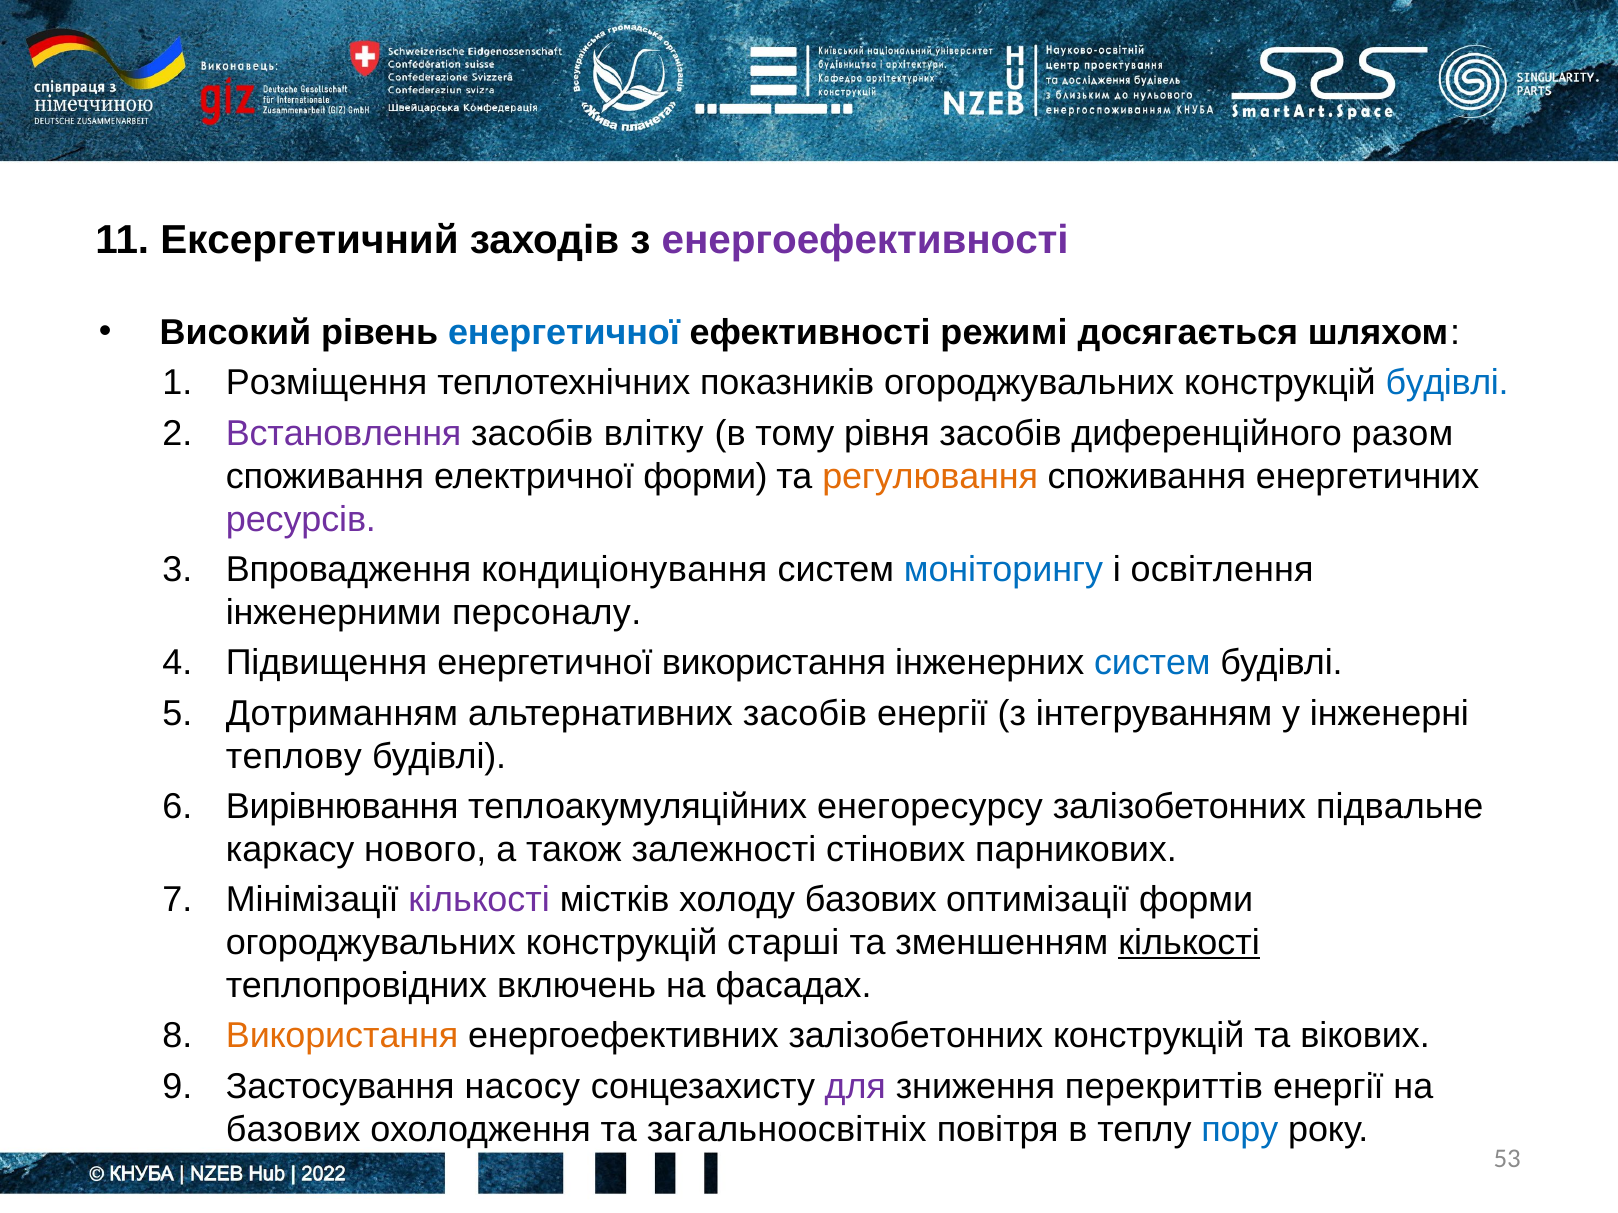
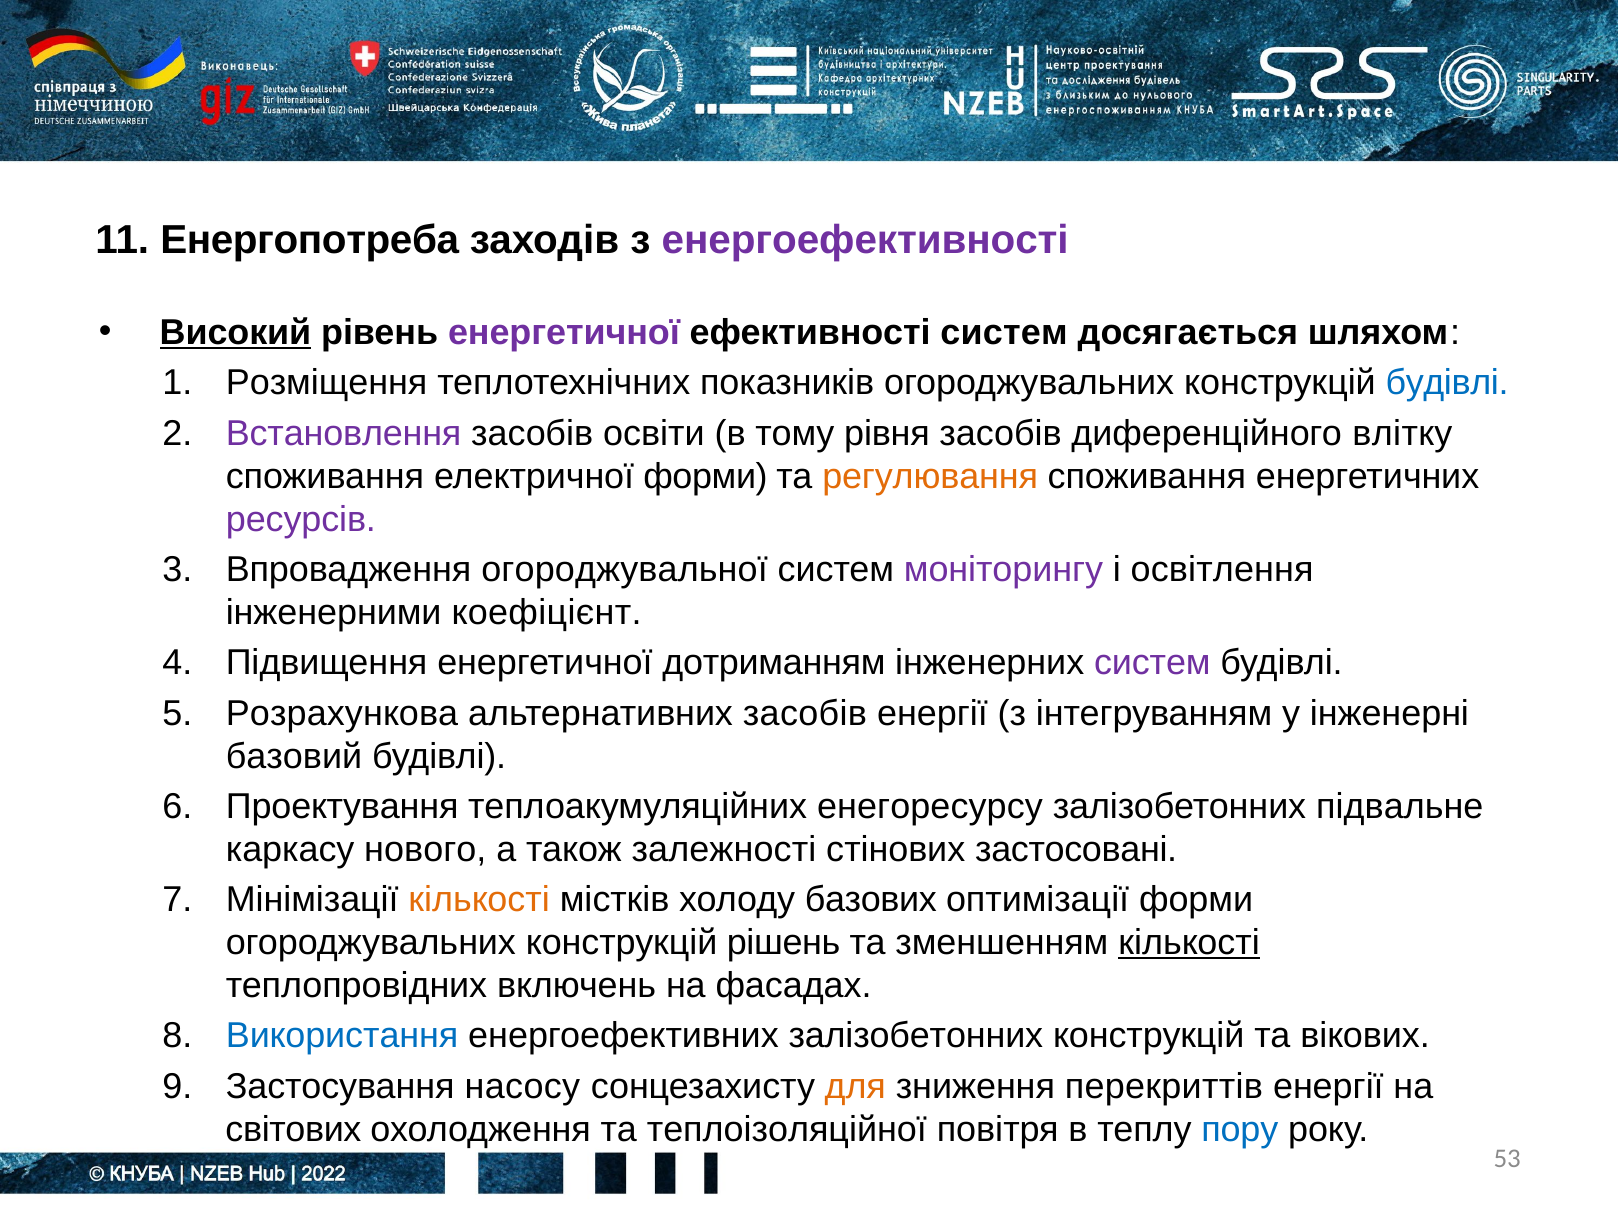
Ексергетичний: Ексергетичний -> Енергопотреба (310, 240)
Високий underline: none -> present (235, 333)
енергетичної colour: blue -> purple (564, 333)
ефективності режимі: режимі -> систем (1004, 333)
влітку: влітку -> освіти (654, 434)
разом: разом -> влітку (1402, 434)
кондиціонування: кондиціонування -> огороджувальної (625, 570)
моніторингу colour: blue -> purple (1003, 570)
персоналу: персоналу -> коефіцієнт (547, 613)
енергетичної використання: використання -> дотриманням (774, 663)
систем colour: blue -> purple (1152, 663)
Дотриманням: Дотриманням -> Розрахункова (342, 714)
теплову: теплову -> базовий (294, 757)
Вирівнювання: Вирівнювання -> Проектування (342, 807)
парникових: парникових -> застосовані (1076, 850)
кількості colour: purple -> orange (479, 900)
старші: старші -> рішень (784, 943)
Використання colour: orange -> blue (342, 1037)
для colour: purple -> orange (855, 1087)
базових: базових -> світових (293, 1130)
загальноосвітніх: загальноосвітніх -> теплоізоляційної (787, 1130)
